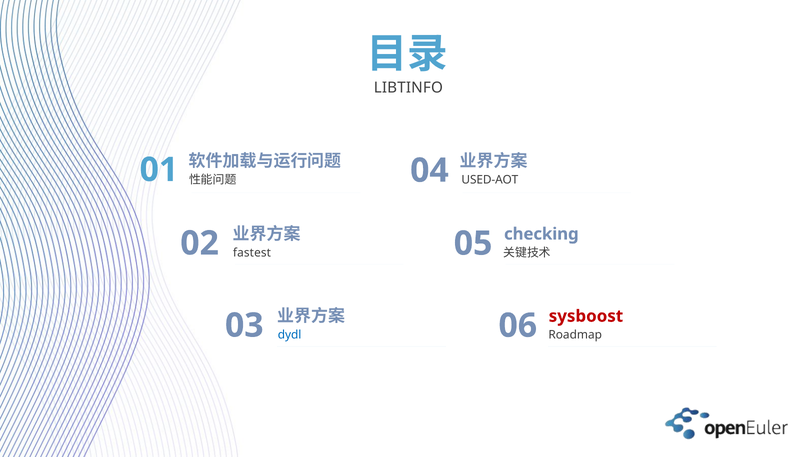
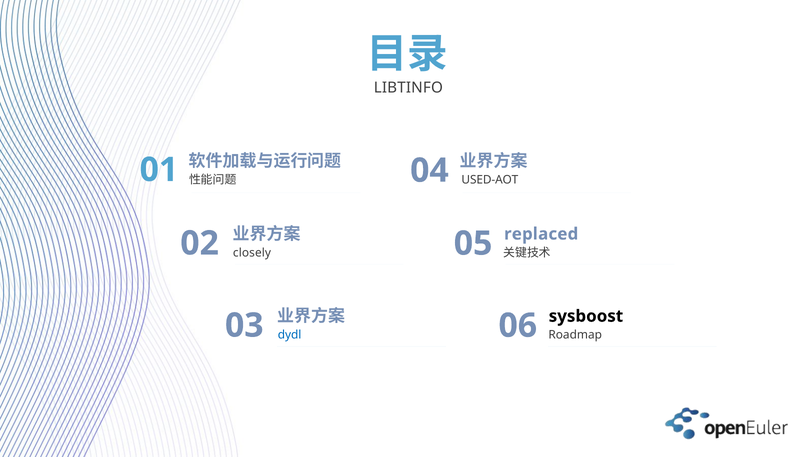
checking: checking -> replaced (541, 234)
fastest: fastest -> closely (252, 253)
sysboost colour: red -> black (586, 316)
